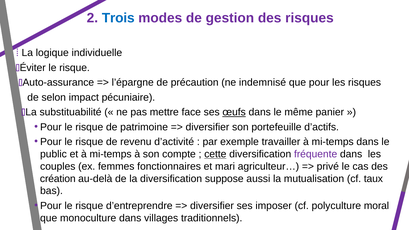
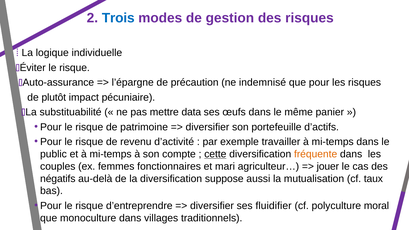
selon: selon -> plutôt (54, 97)
face: face -> data (191, 112)
œufs underline: present -> none (234, 112)
fréquente colour: purple -> orange (316, 154)
privé: privé -> jouer (328, 166)
création: création -> négatifs (58, 179)
imposer: imposer -> fluidifier (274, 206)
